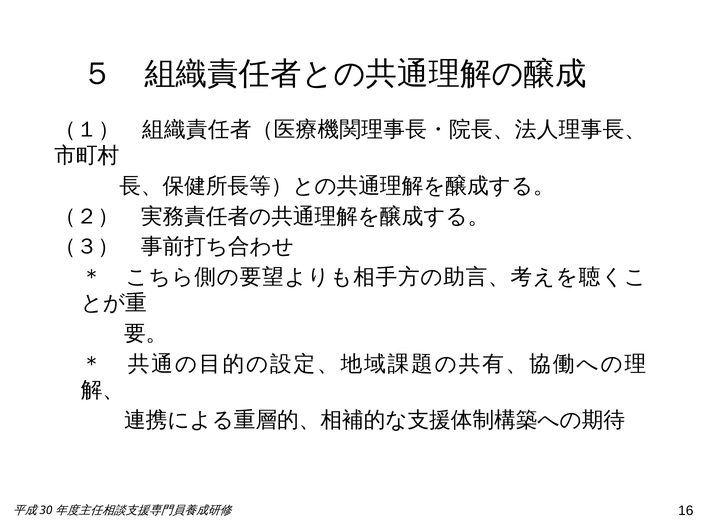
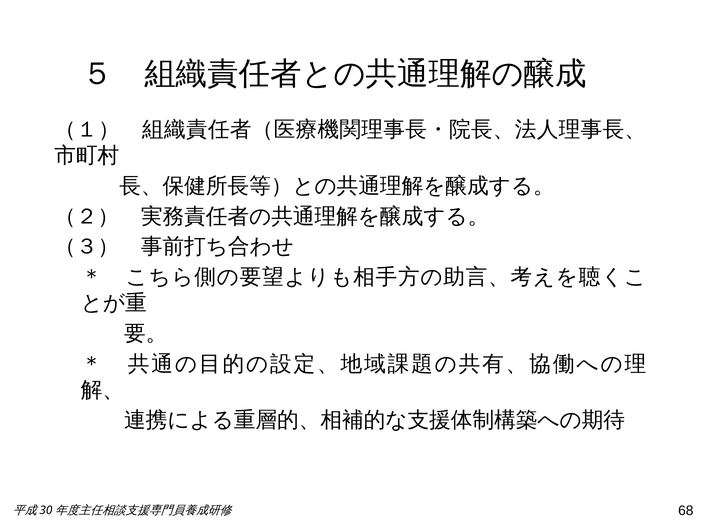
16: 16 -> 68 (686, 511)
